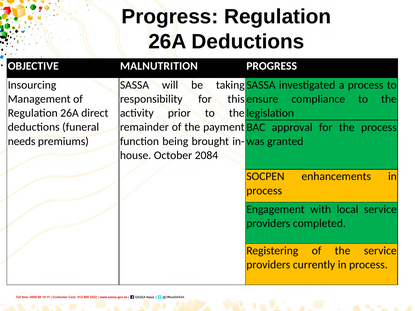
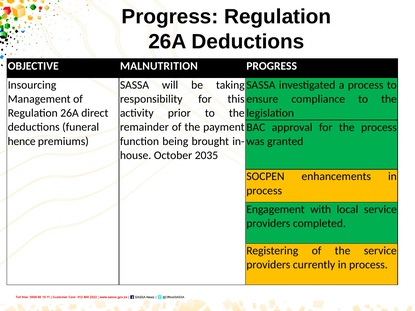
needs: needs -> hence (22, 141)
2084: 2084 -> 2035 (206, 156)
